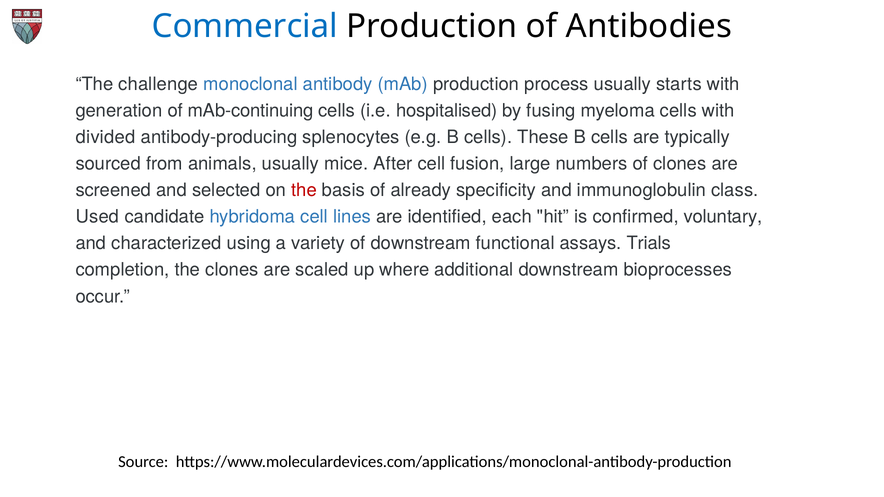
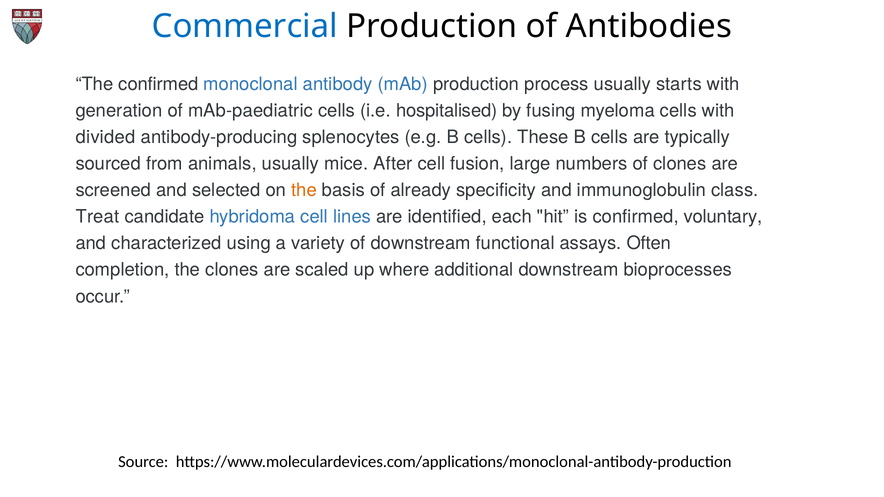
The challenge: challenge -> confirmed (158, 84)
mAb-continuing: mAb-continuing -> mAb-paediatric (251, 111)
the colour: red -> orange (304, 190)
Used: Used -> Treat (97, 217)
Trials: Trials -> Often (649, 243)
